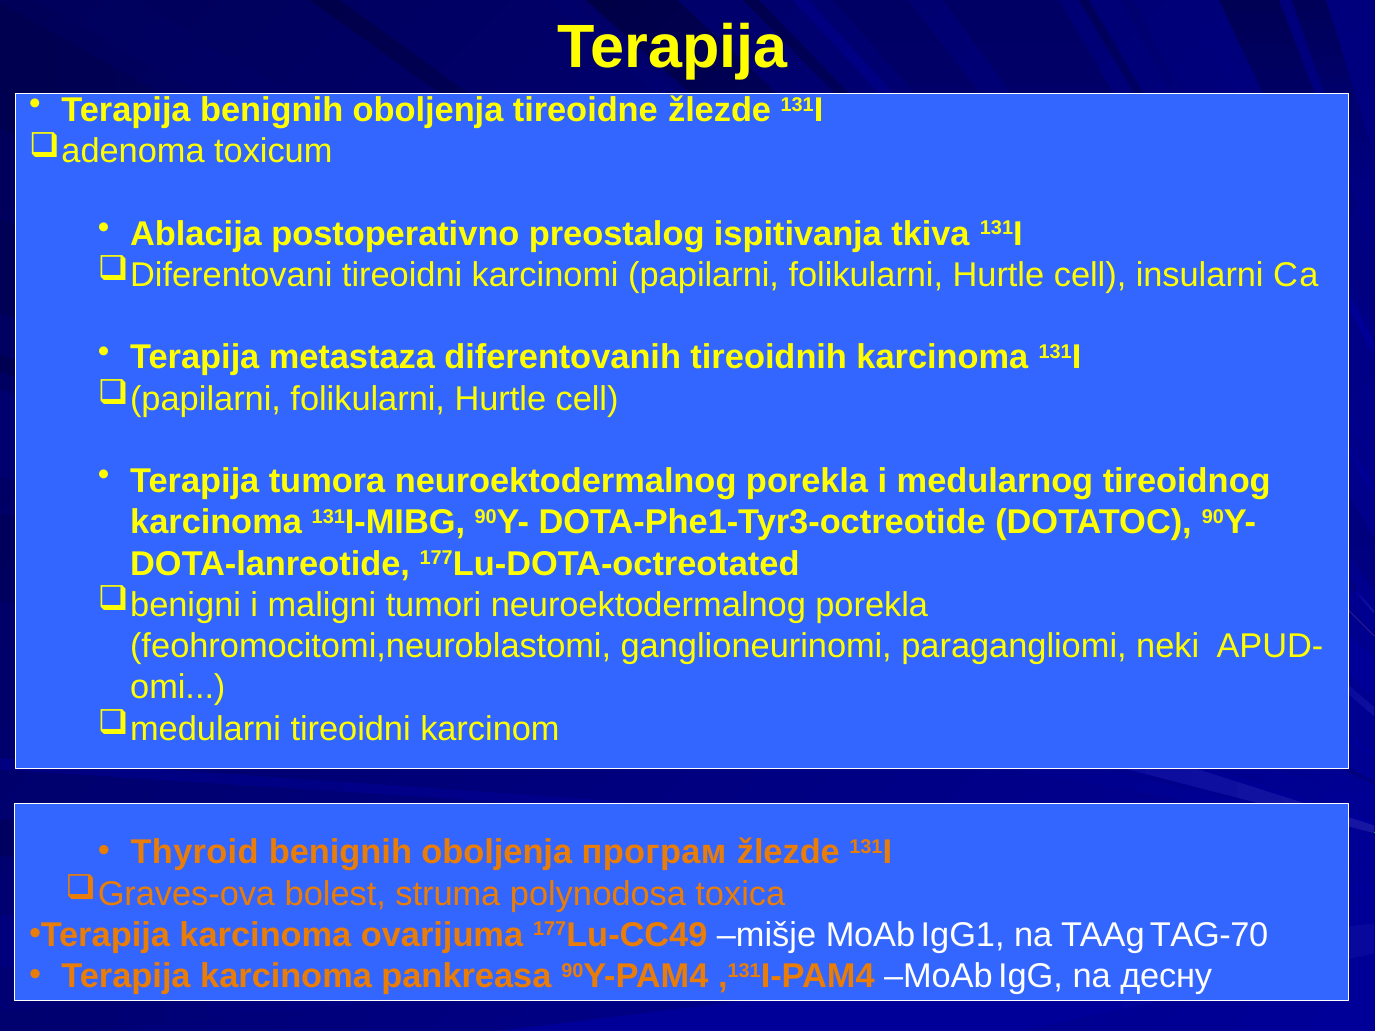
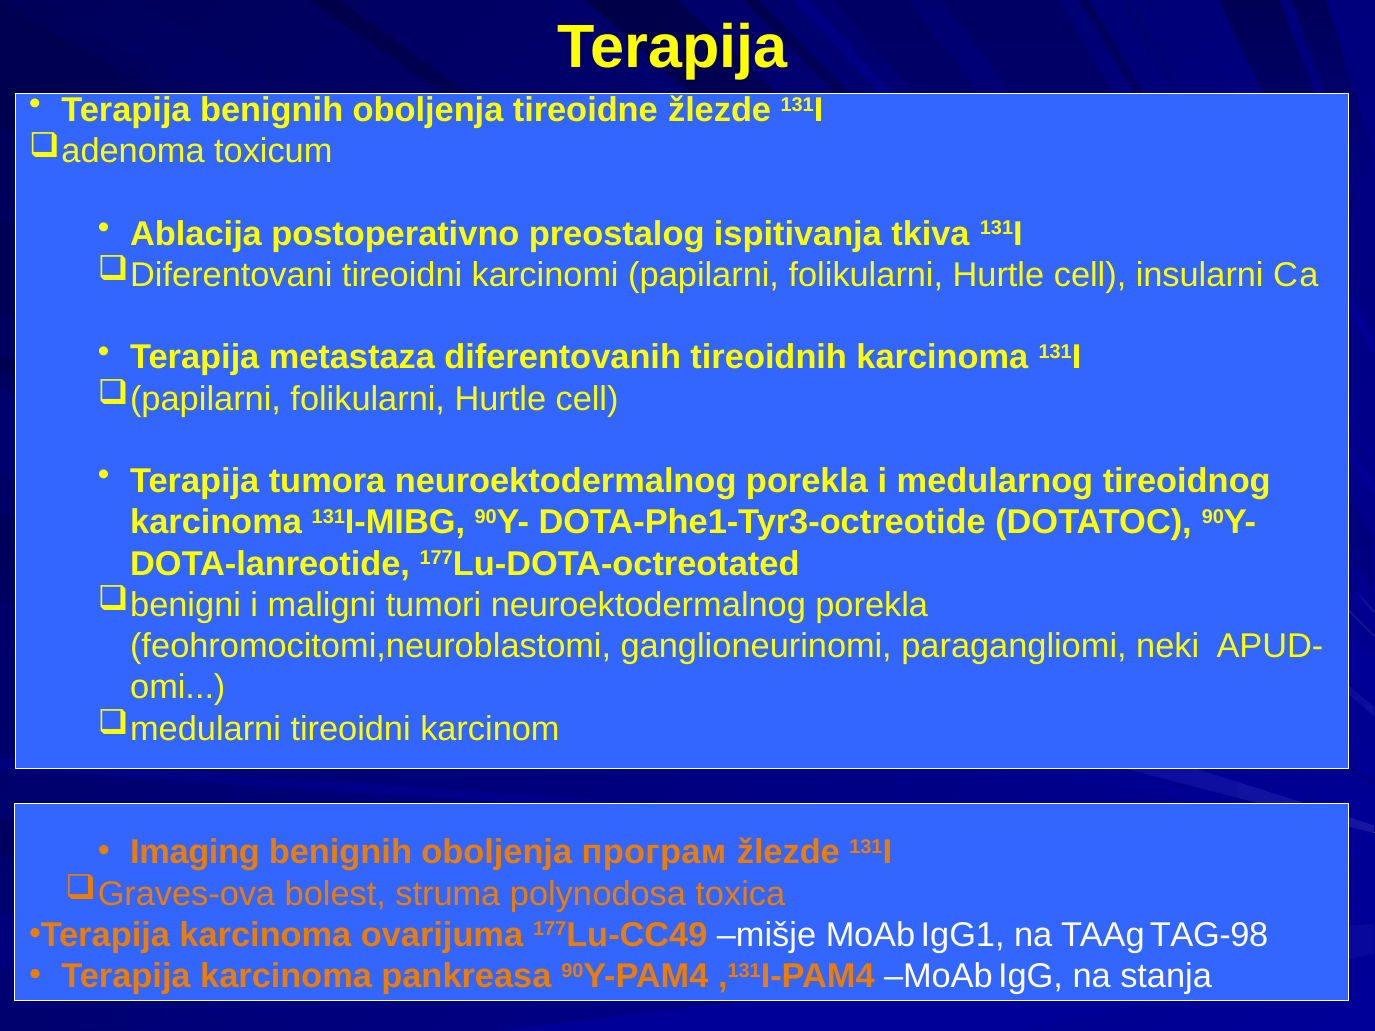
Thyroid: Thyroid -> Imaging (195, 853)
TAG-70: TAG-70 -> TAG-98 (1209, 935)
десну: десну -> stanja (1166, 976)
